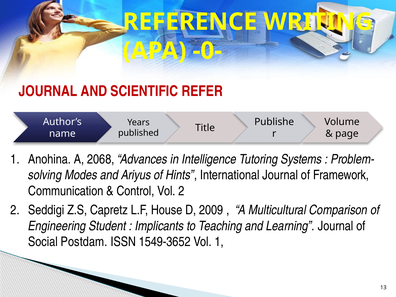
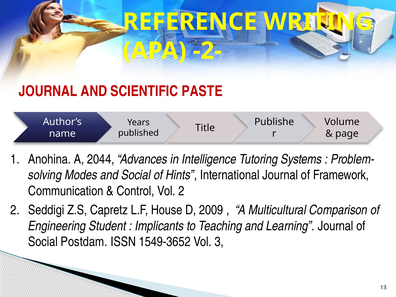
-0-: -0- -> -2- (207, 51)
REFER: REFER -> PASTE (202, 91)
2068: 2068 -> 2044 (101, 159)
and Ariyus: Ariyus -> Social (136, 175)
Vol 1: 1 -> 3 (219, 242)
